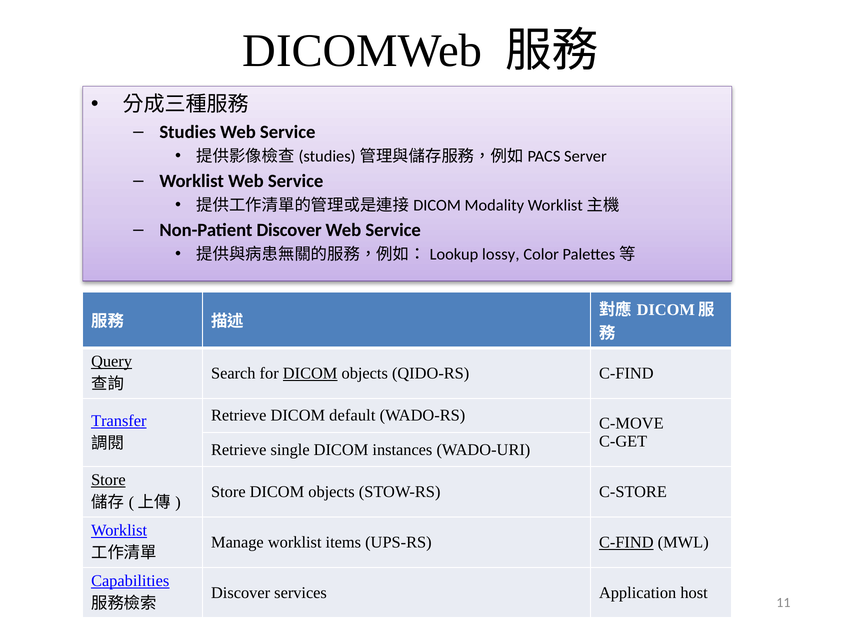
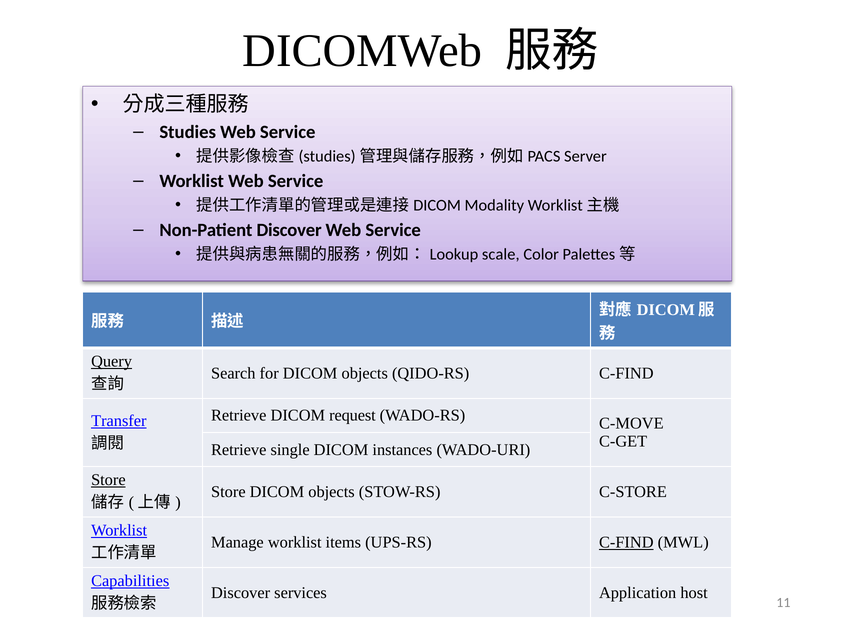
lossy: lossy -> scale (501, 254)
DICOM underline: present -> none (310, 373)
default: default -> request (352, 415)
